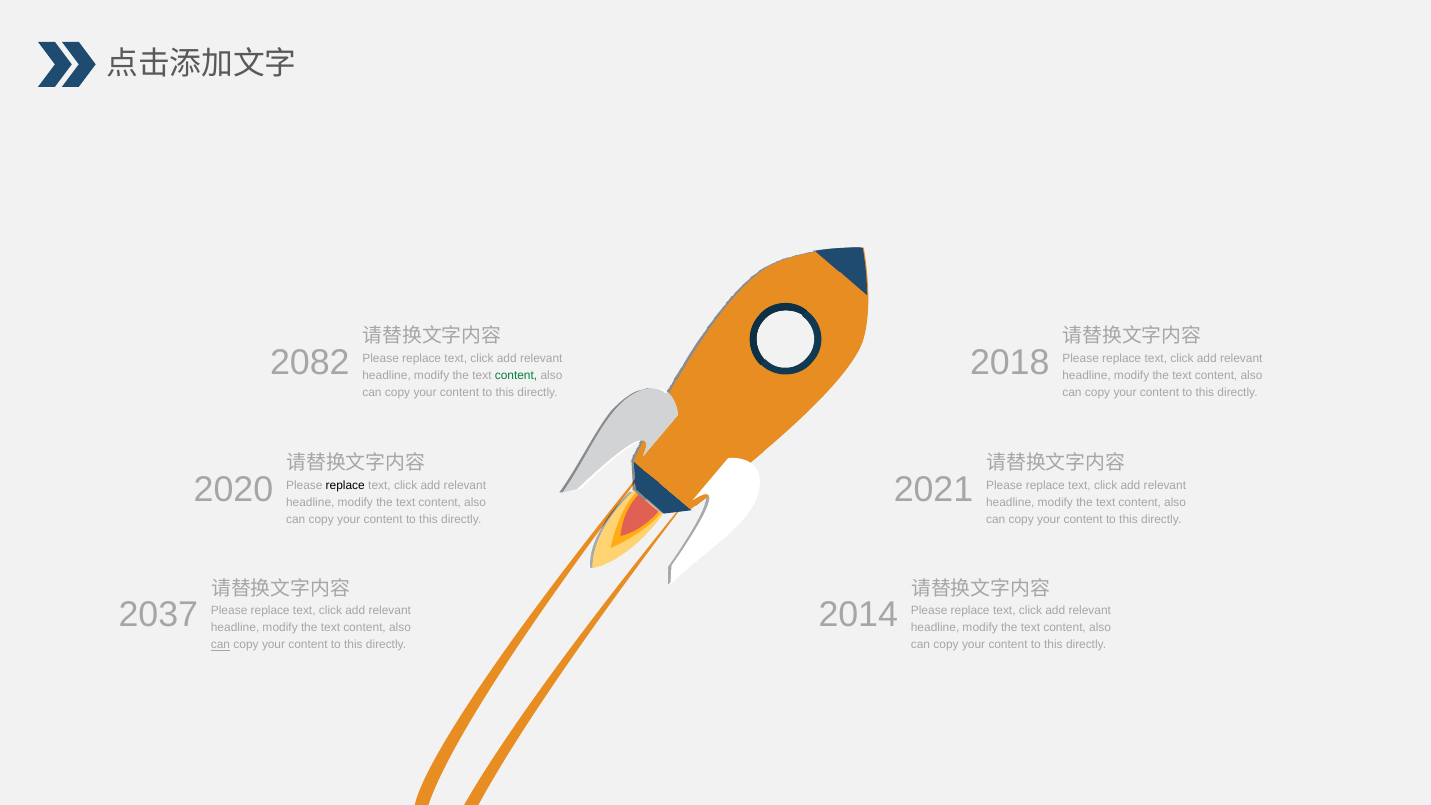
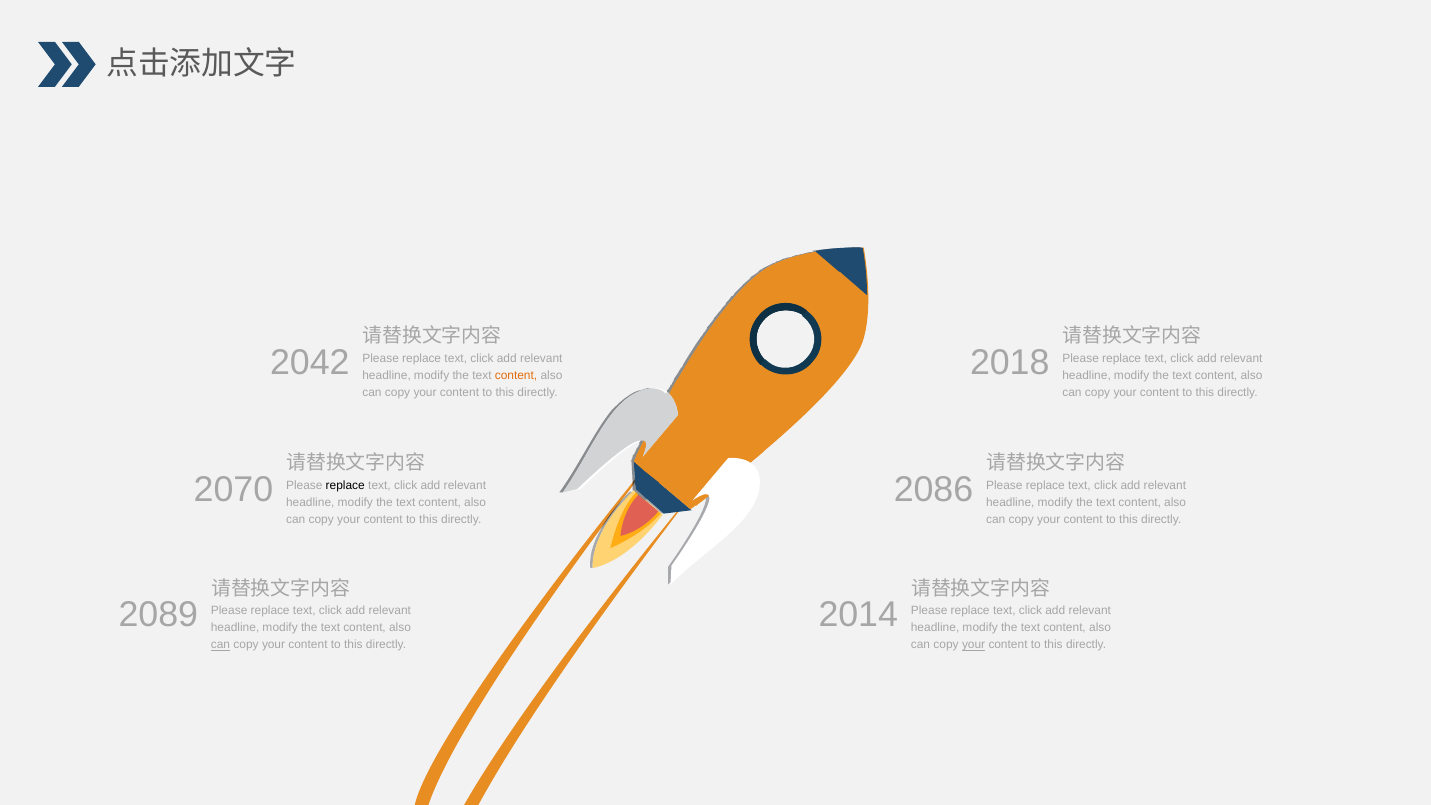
2082: 2082 -> 2042 (310, 363)
content colour: green -> orange (516, 376)
2020: 2020 -> 2070 (233, 489)
2021: 2021 -> 2086 (933, 489)
2037: 2037 -> 2089 (158, 615)
your underline: none -> present (974, 645)
